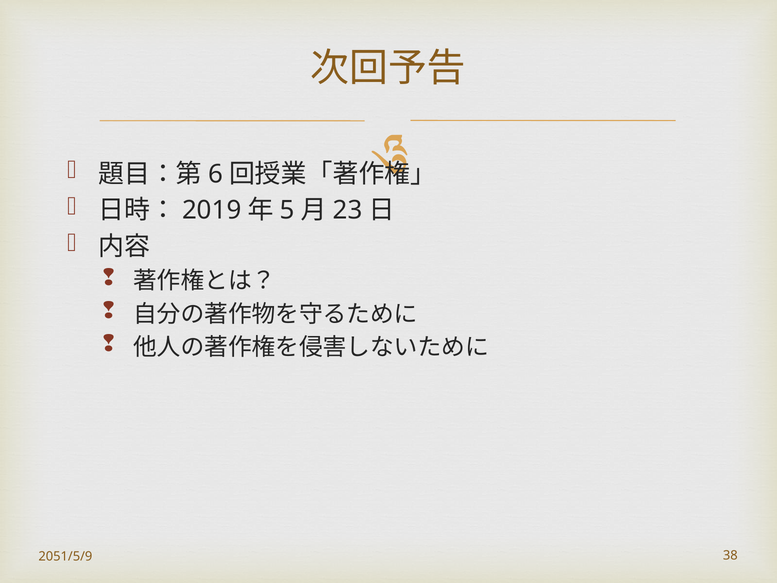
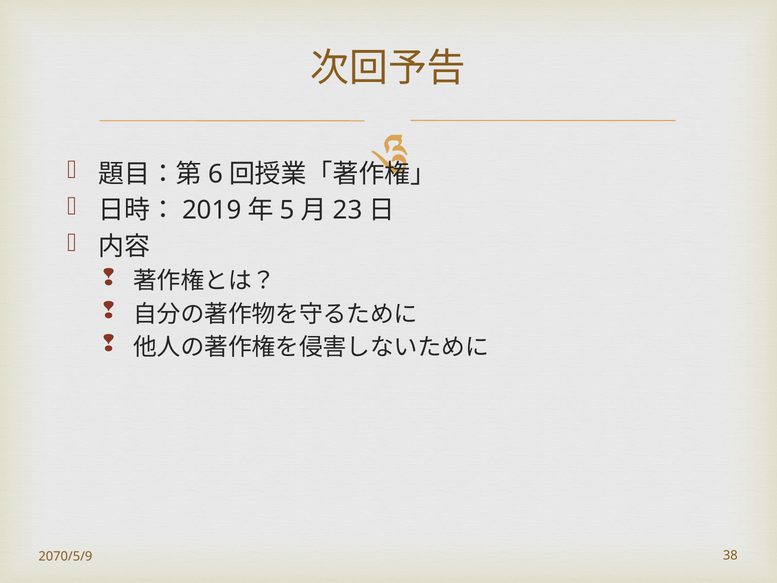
2051/5/9: 2051/5/9 -> 2070/5/9 (65, 556)
